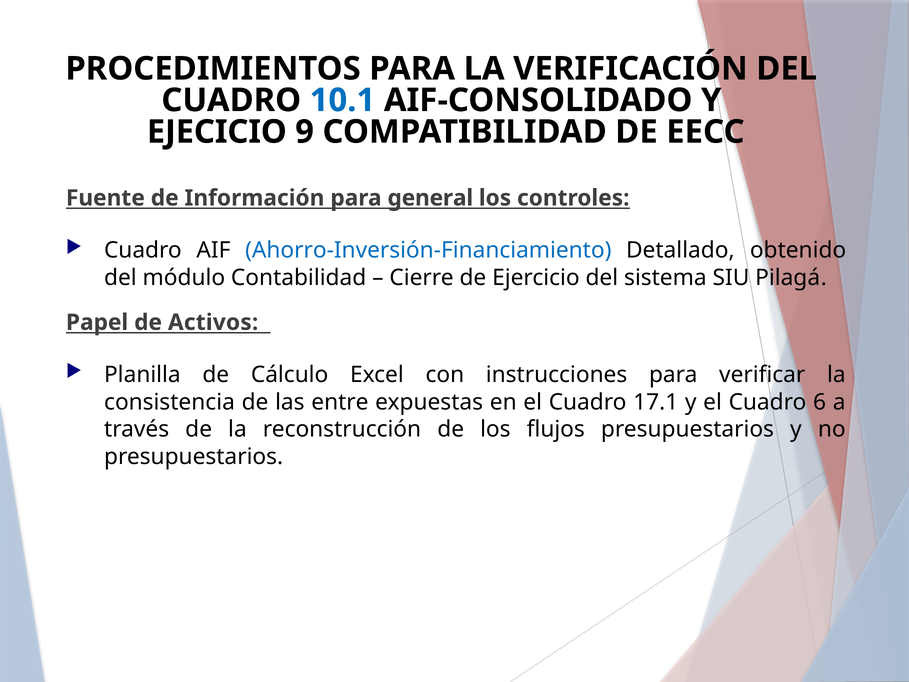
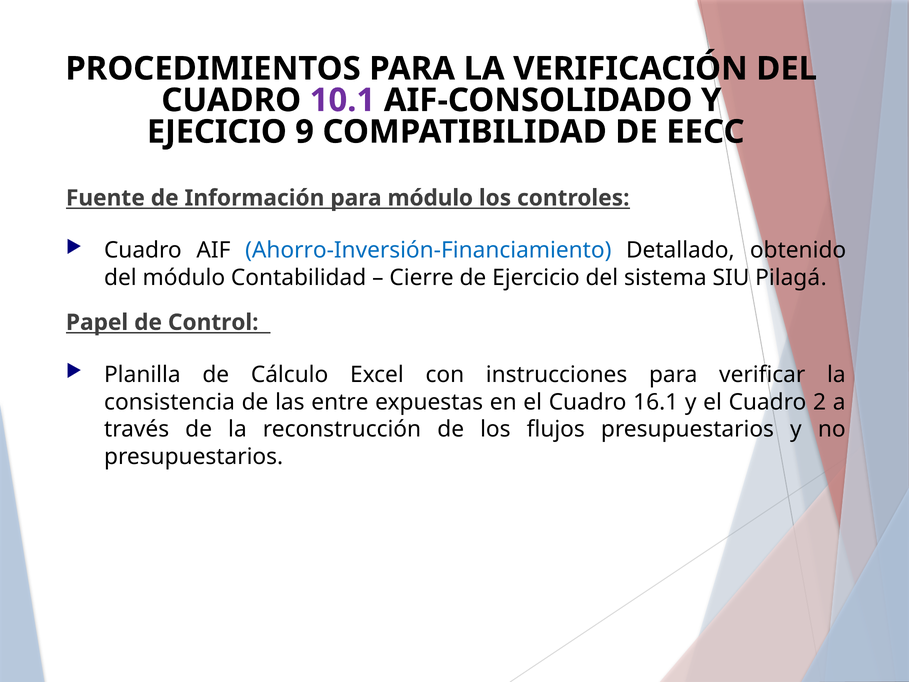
10.1 colour: blue -> purple (342, 100)
para general: general -> módulo (430, 198)
Activos: Activos -> Control (213, 322)
17.1: 17.1 -> 16.1 (656, 402)
6: 6 -> 2 (820, 402)
